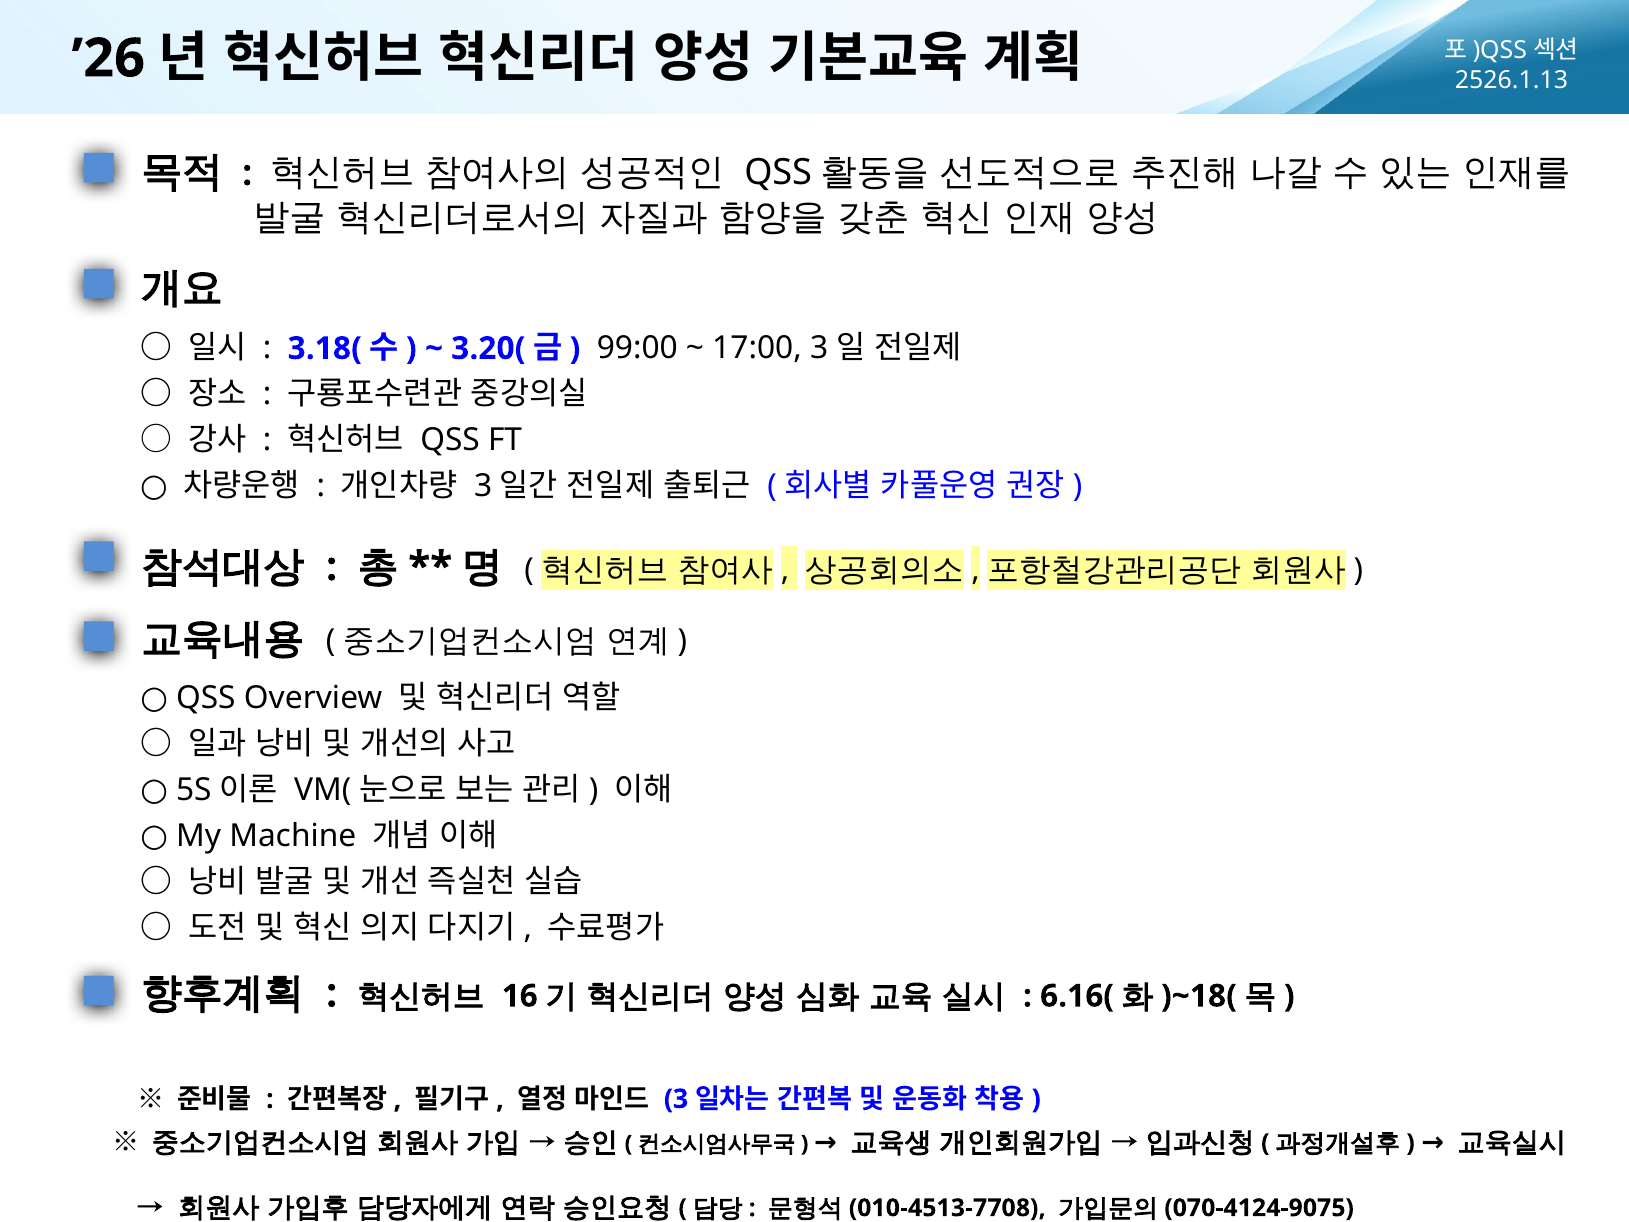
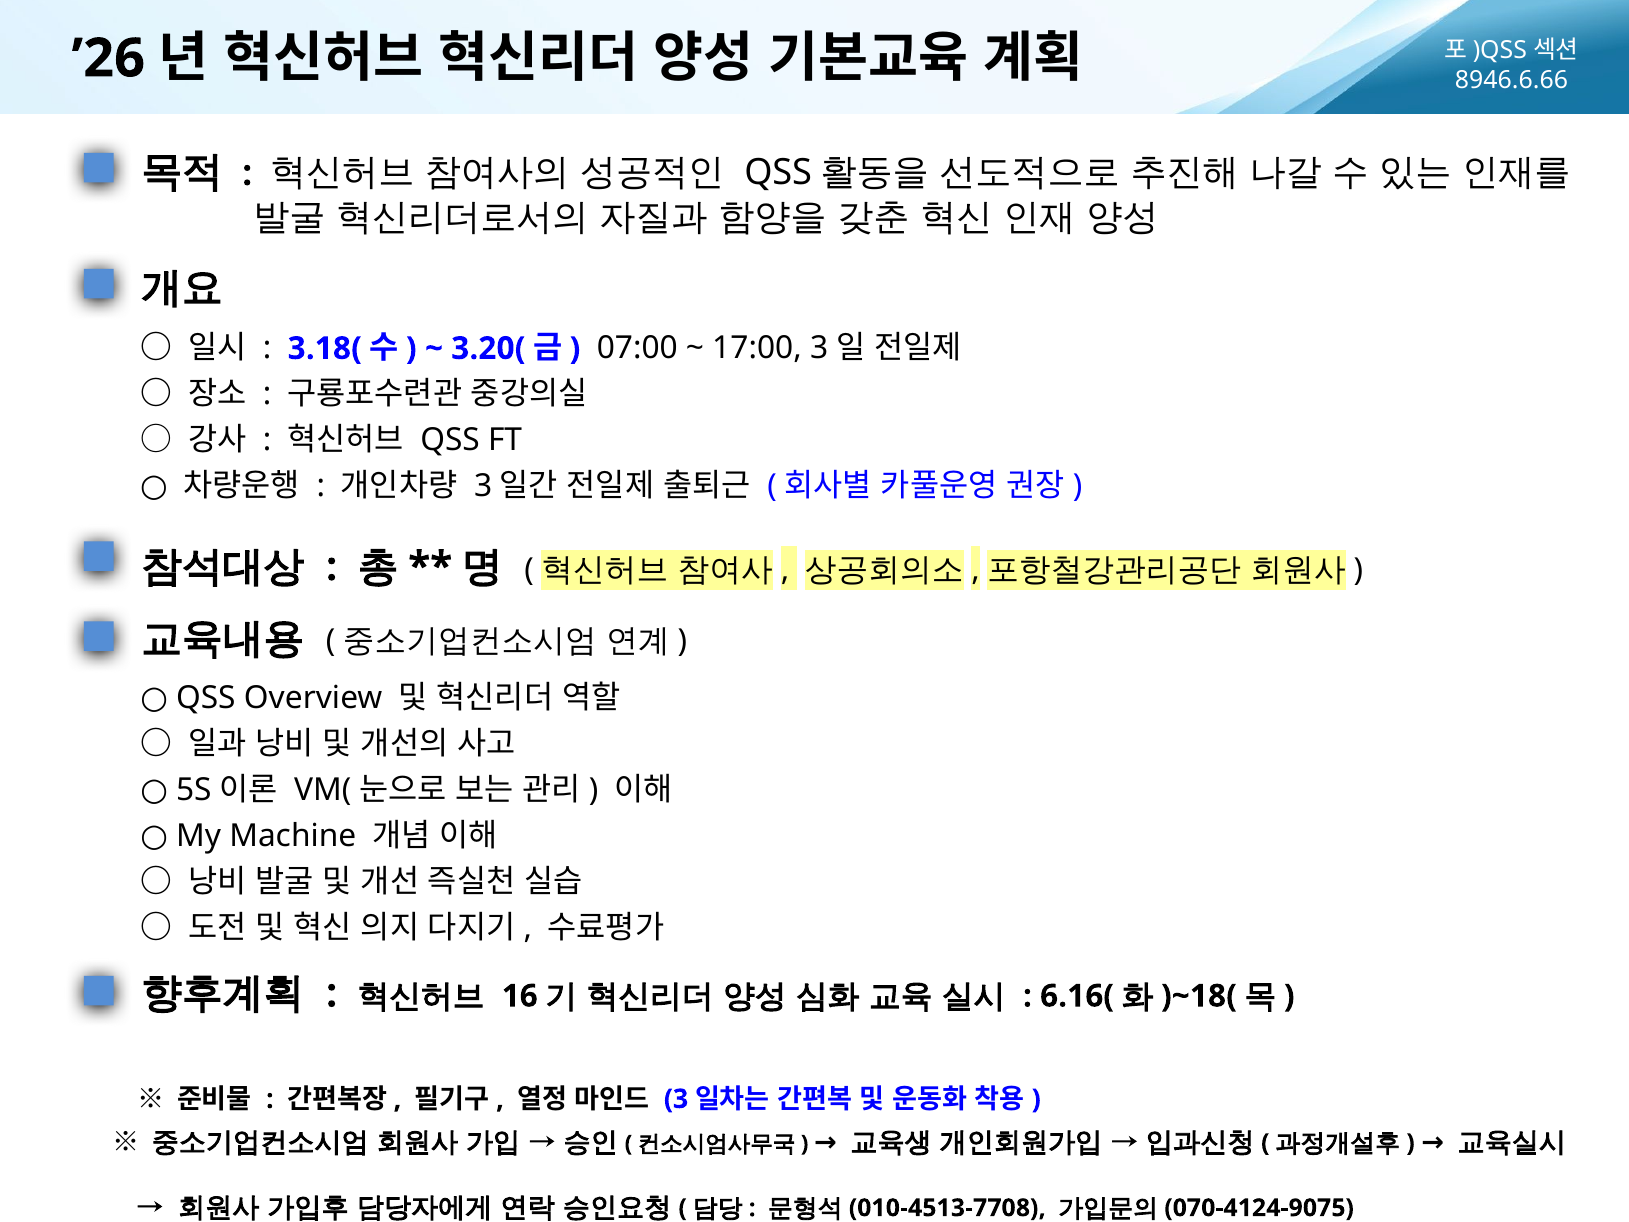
2526.1.13: 2526.1.13 -> 8946.6.66 (1512, 80)
99:00: 99:00 -> 07:00 (637, 348)
